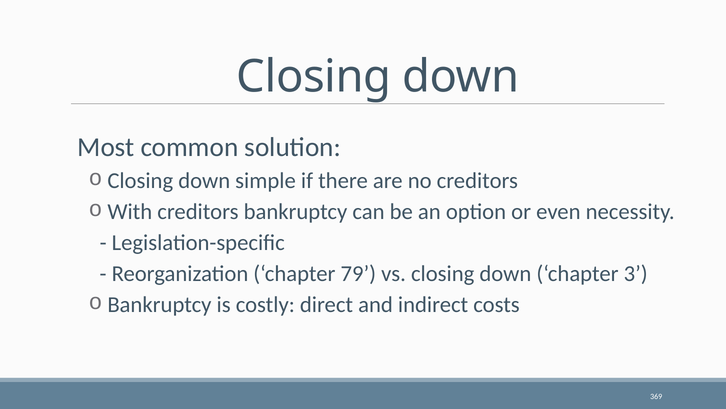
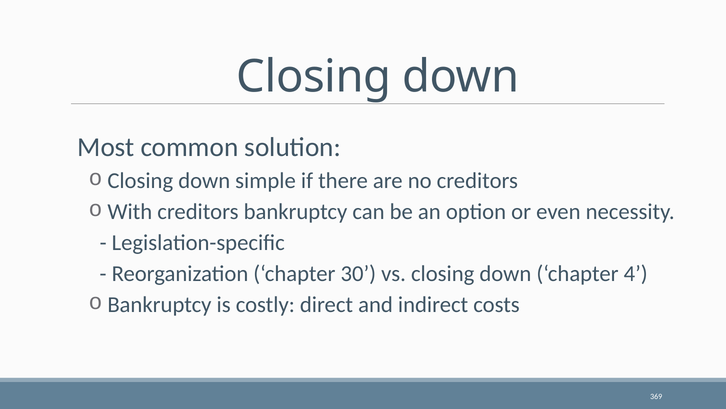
79: 79 -> 30 (358, 273)
3: 3 -> 4 (636, 273)
